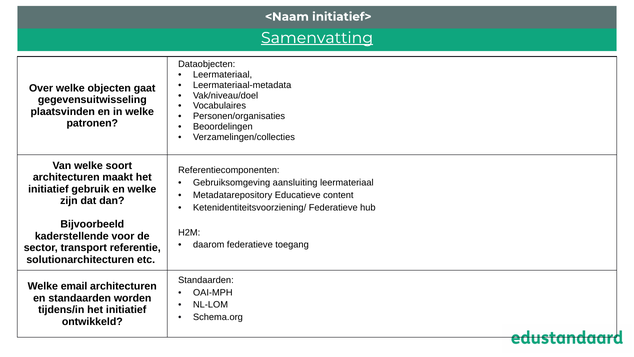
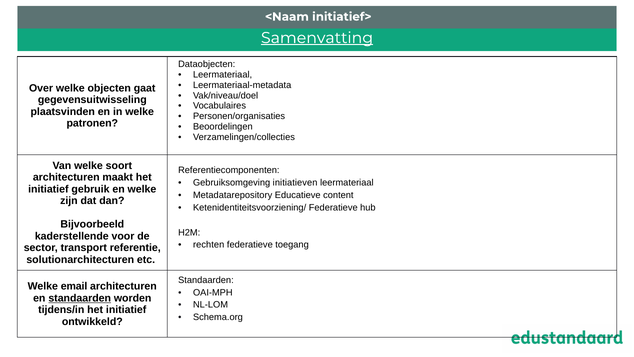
aansluiting: aansluiting -> initiatieven (295, 182)
daarom: daarom -> rechten (209, 245)
standaarden underline: none -> present (80, 298)
